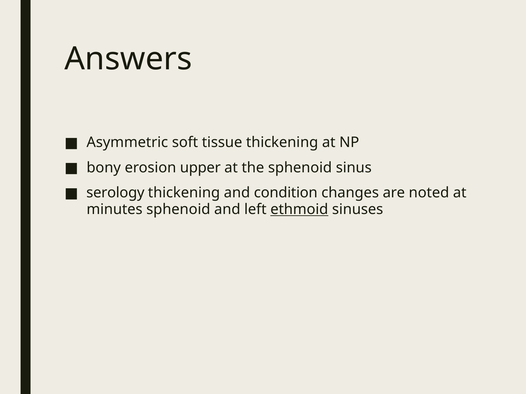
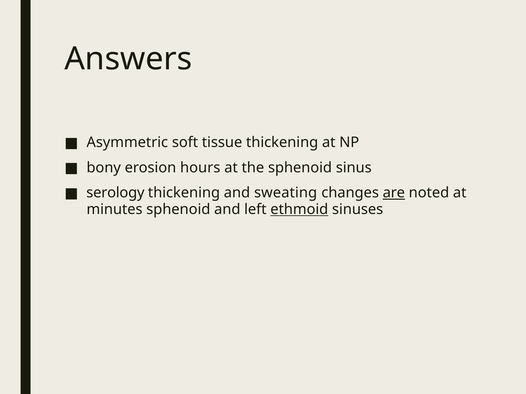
upper: upper -> hours (200, 168)
condition: condition -> sweating (286, 193)
are underline: none -> present (394, 193)
